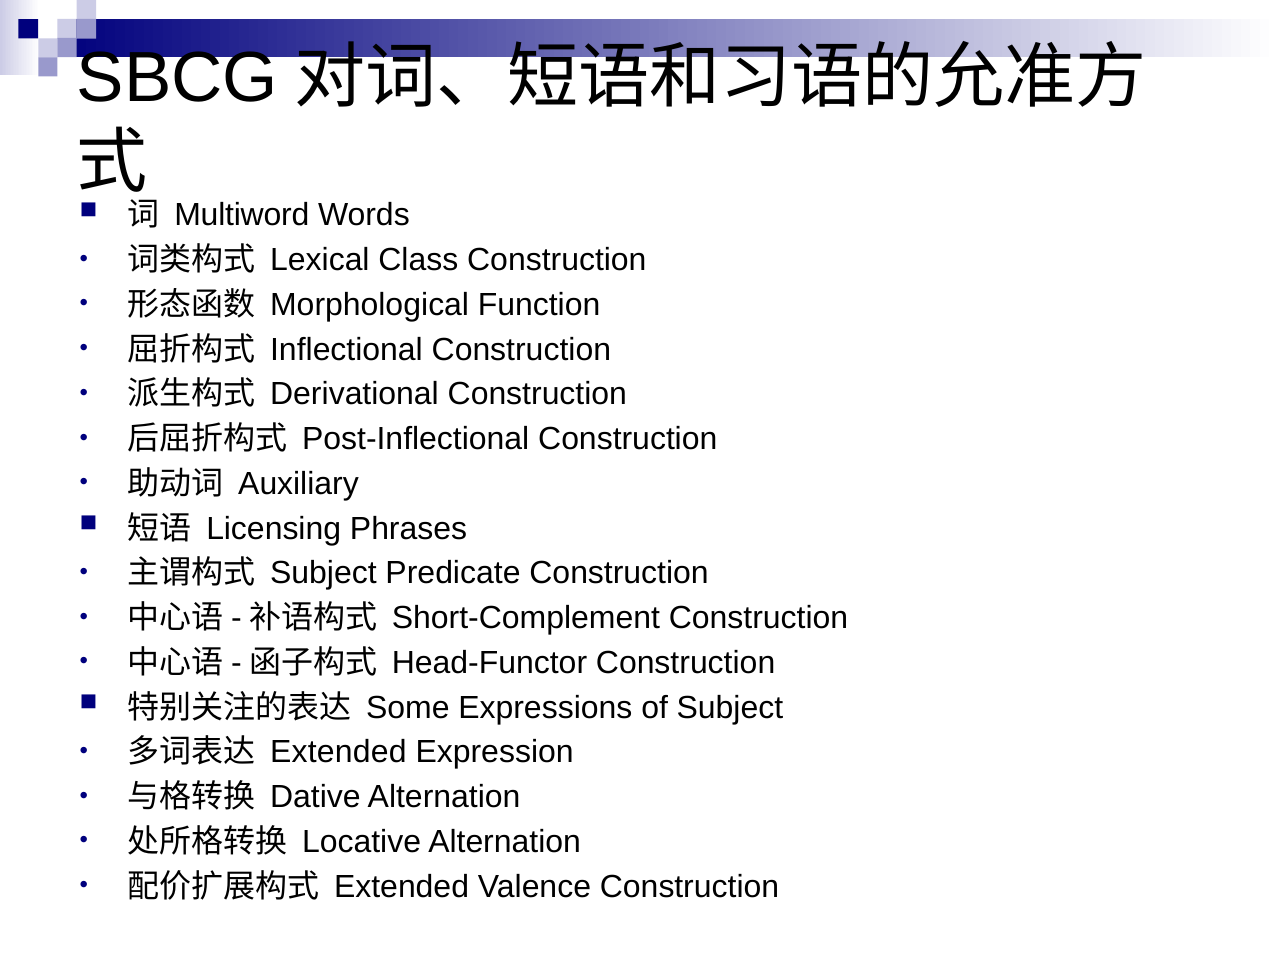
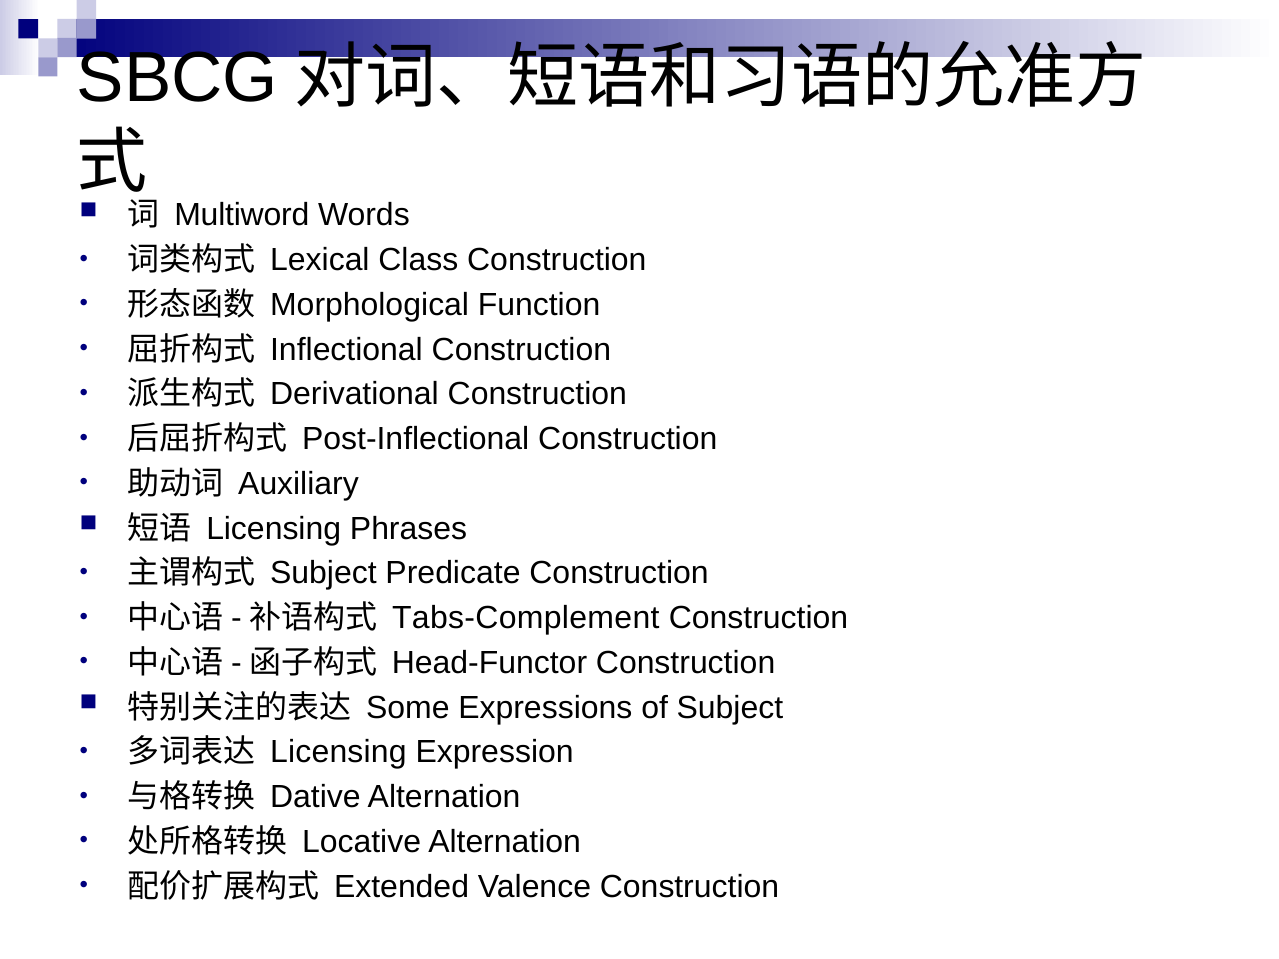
Short-Complement: Short-Complement -> Tabs-Complement (526, 618)
Extended: Extended -> Licensing (338, 753)
